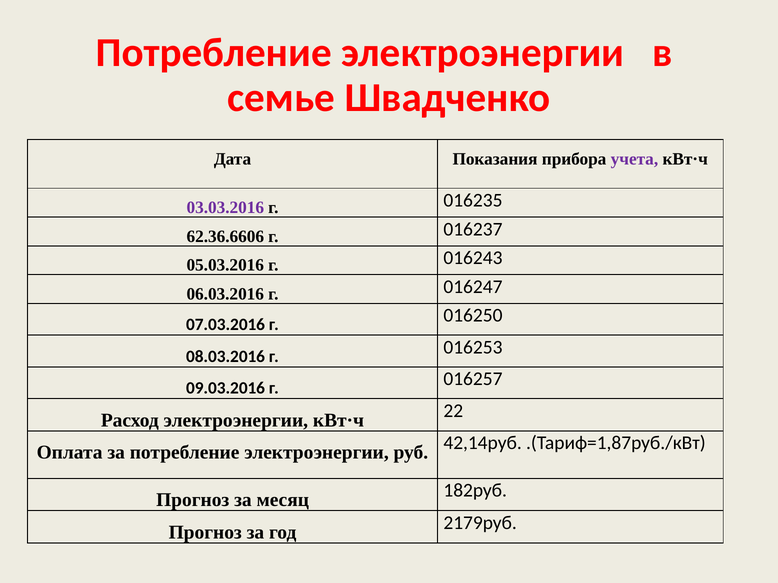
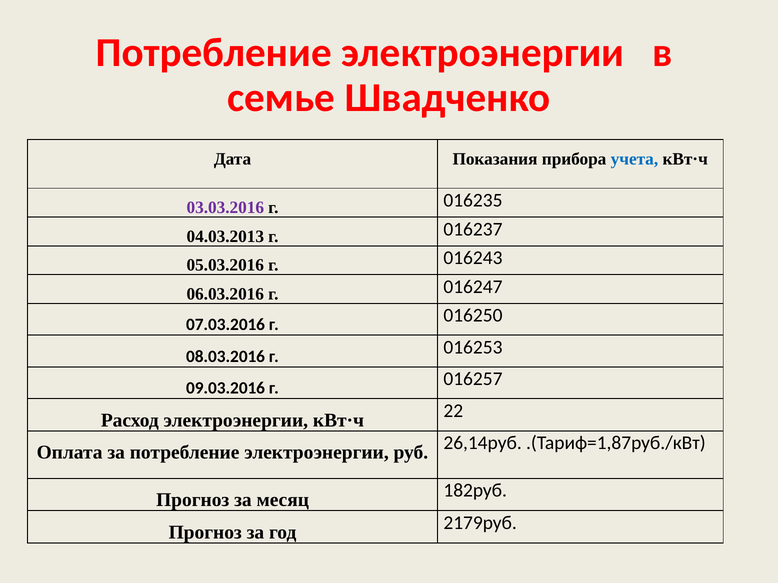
учета colour: purple -> blue (634, 159)
62.36.6606: 62.36.6606 -> 04.03.2013 (225, 237)
42,14руб: 42,14руб -> 26,14руб (483, 443)
